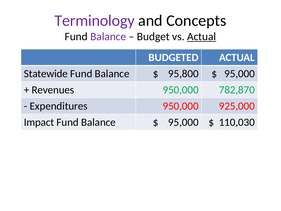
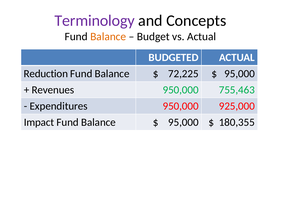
Balance colour: purple -> orange (108, 37)
Actual underline: present -> none (202, 37)
Statewide: Statewide -> Reduction (46, 74)
95,800: 95,800 -> 72,225 (183, 74)
782,870: 782,870 -> 755,463 (237, 90)
110,030: 110,030 -> 180,355 (237, 122)
